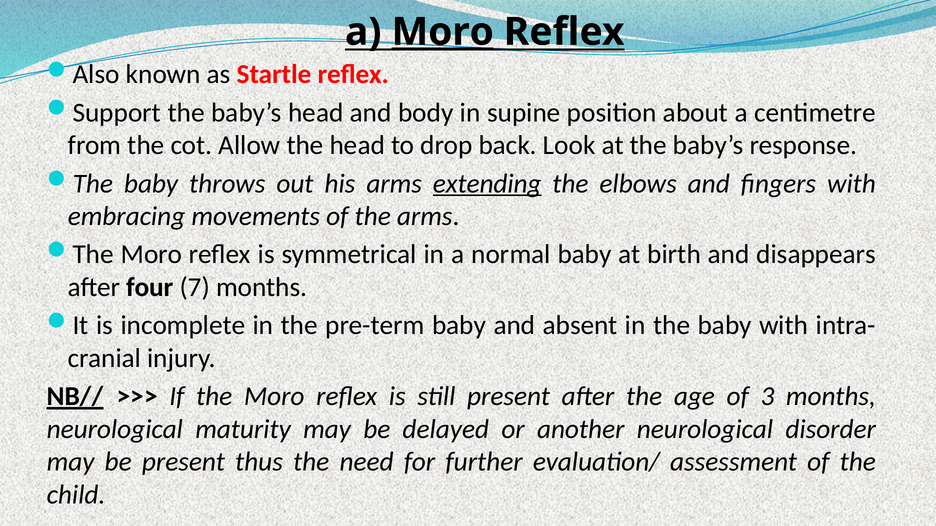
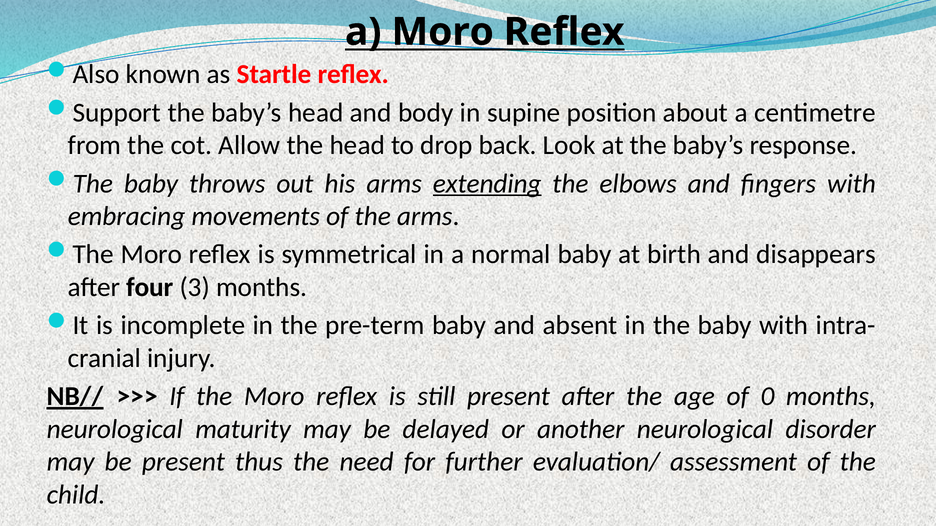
Moro underline: present -> none (443, 32)
7: 7 -> 3 (195, 287)
3: 3 -> 0 (767, 397)
